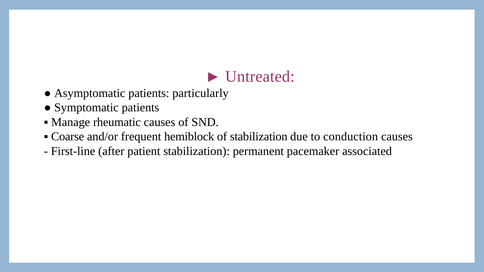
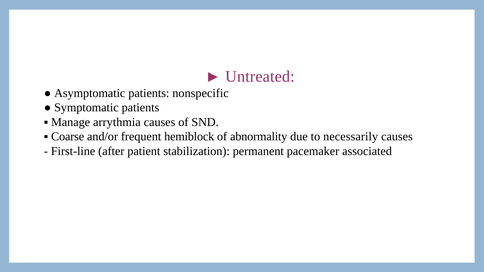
particularly: particularly -> nonspecific (201, 93)
rheumatic: rheumatic -> arrythmia (117, 122)
of stabilization: stabilization -> abnormality (259, 137)
conduction: conduction -> necessarily (351, 137)
